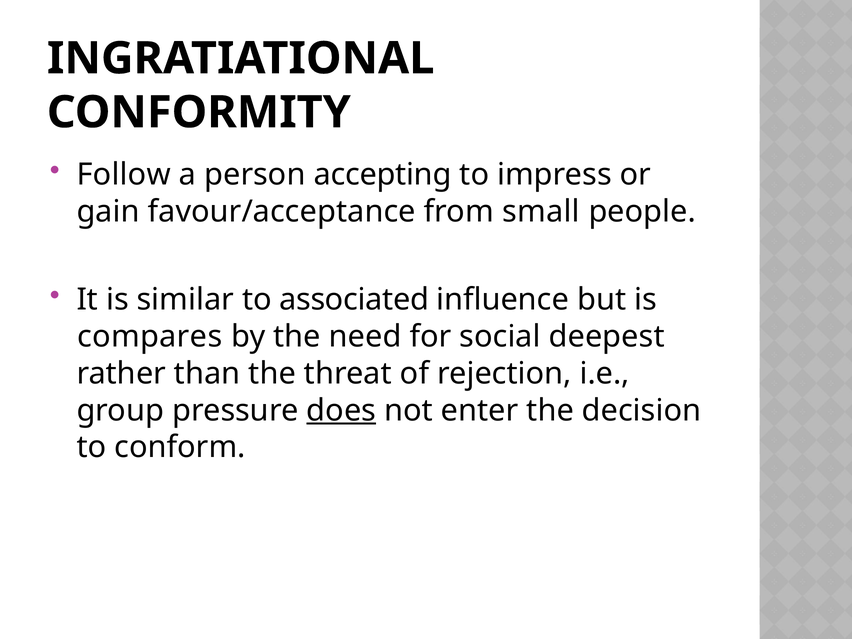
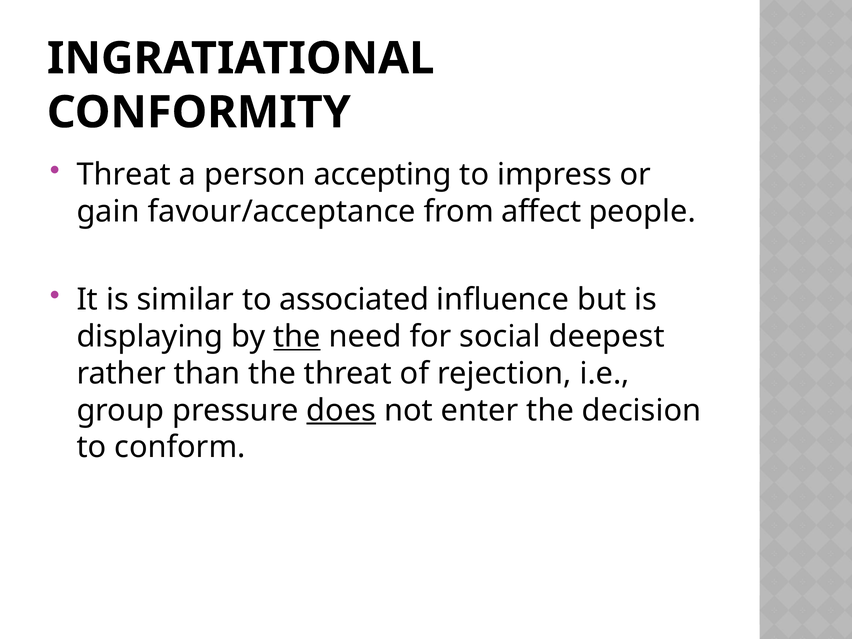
Follow: Follow -> Threat (124, 175)
small: small -> affect (541, 212)
compares: compares -> displaying (150, 337)
the underline: none -> present (297, 337)
